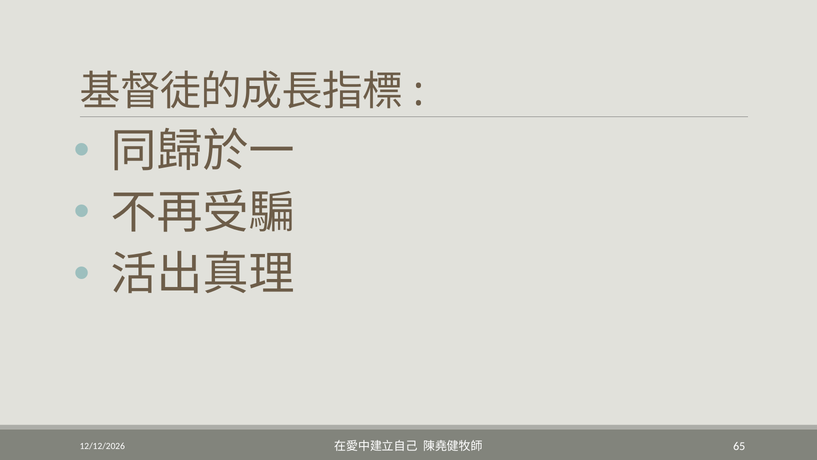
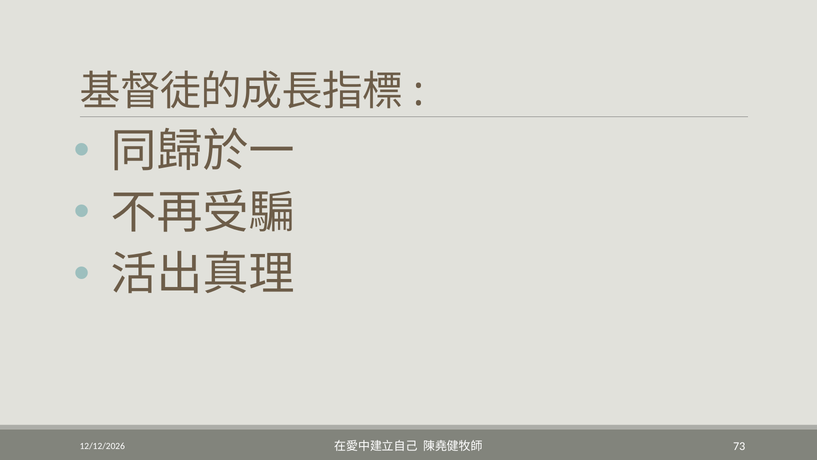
65: 65 -> 73 (739, 446)
